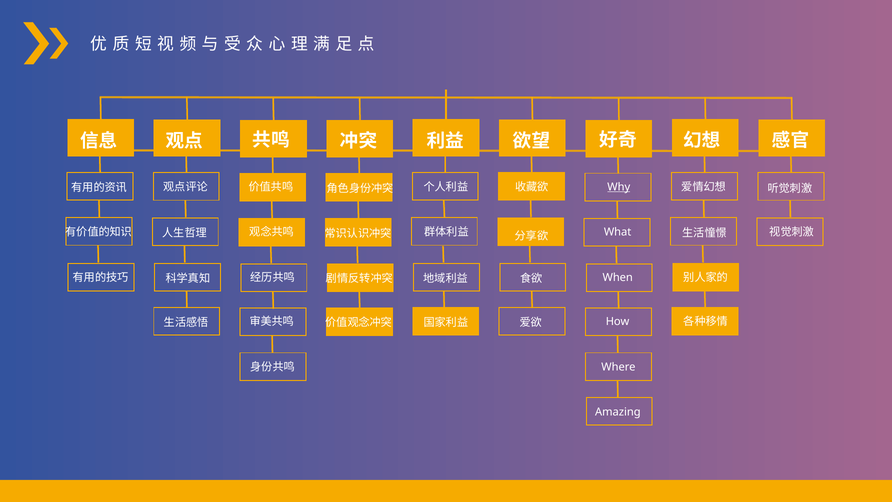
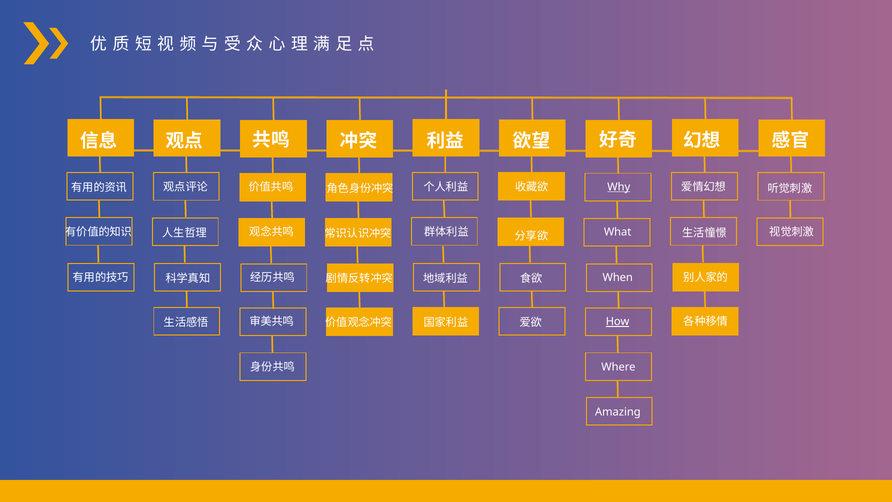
How underline: none -> present (618, 322)
